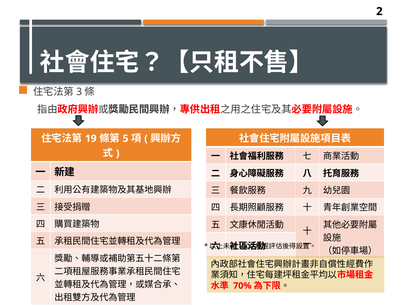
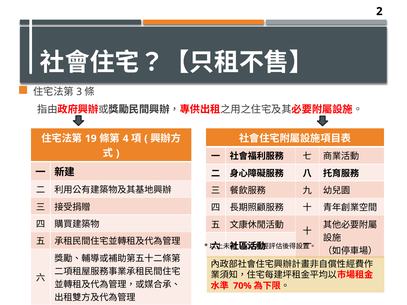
5: 5 -> 4 (126, 139)
